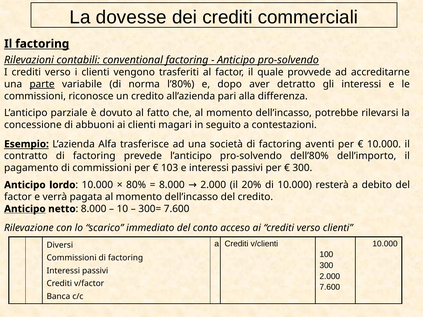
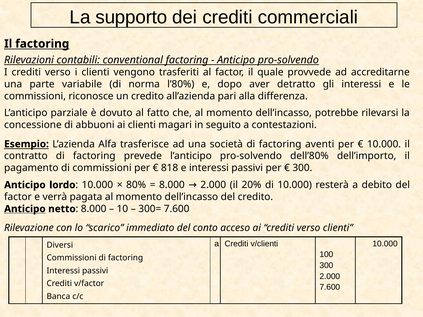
dovesse: dovesse -> supporto (131, 17)
parte underline: present -> none (42, 84)
103: 103 -> 818 (170, 168)
